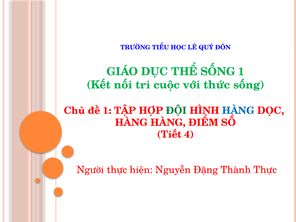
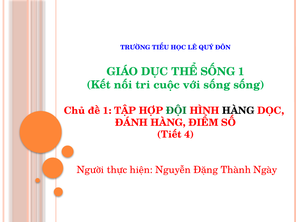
với thức: thức -> sống (217, 85)
HÀNG colour: blue -> black (238, 111)
HÀNG: HÀNG -> ĐÁNH (131, 123)
Thành Thực: Thực -> Ngày (265, 170)
